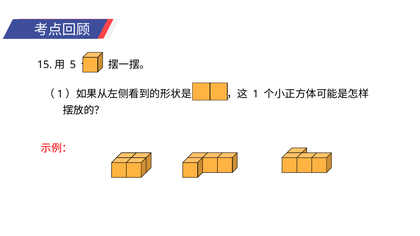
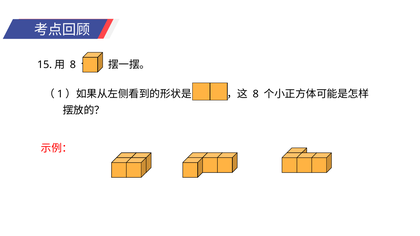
5: 5 -> 8 (73, 65)
1: 1 -> 8 (256, 94)
